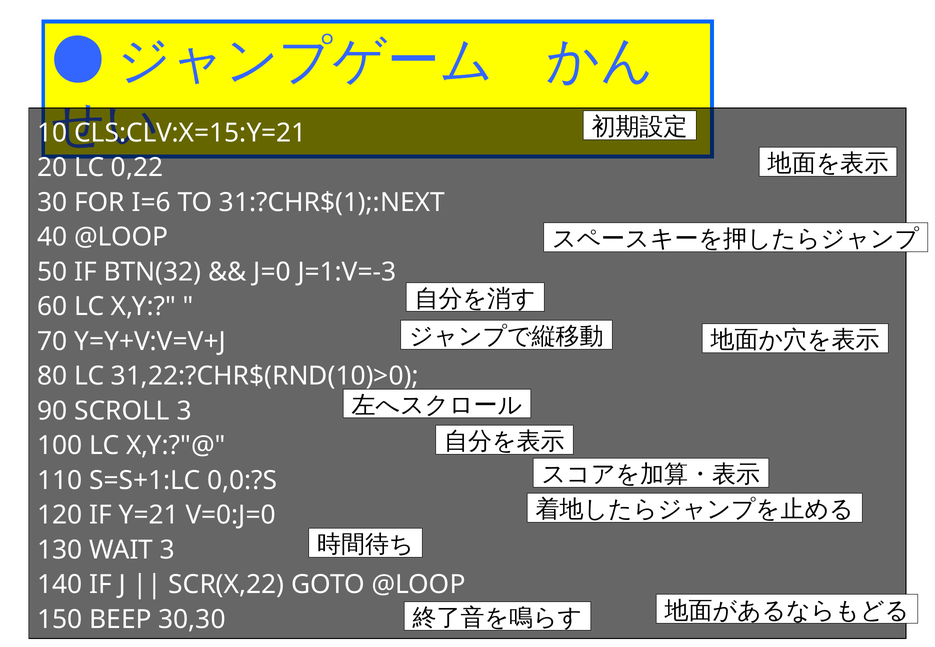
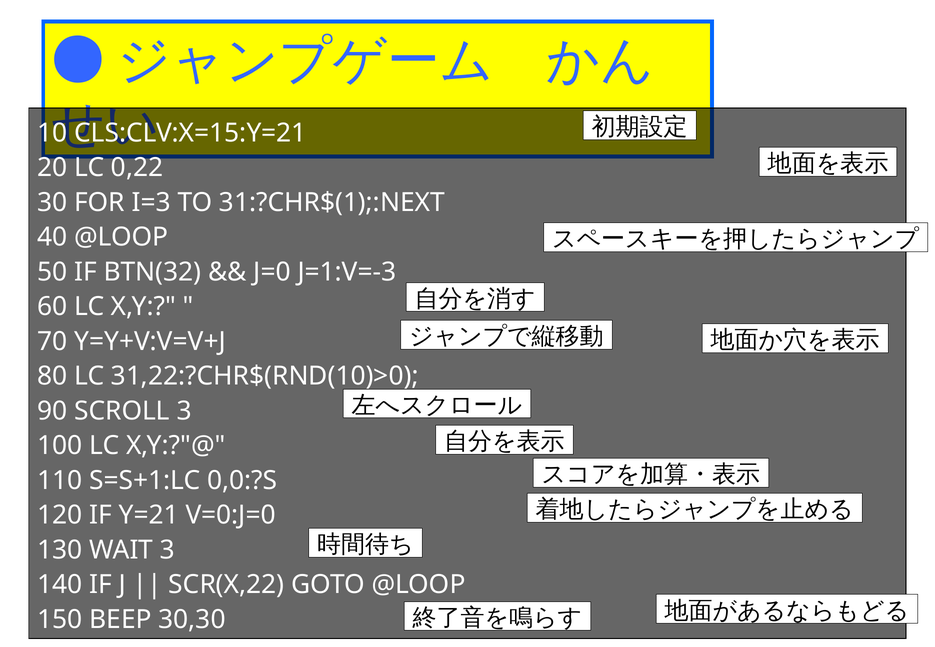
I=6: I=6 -> I=3 (151, 203)
